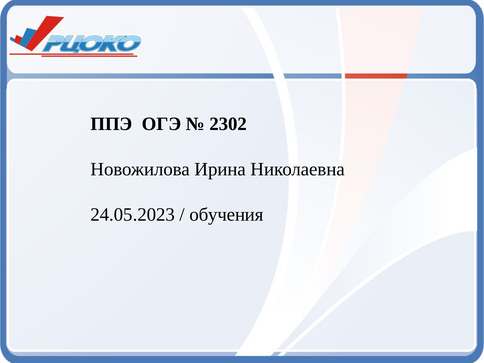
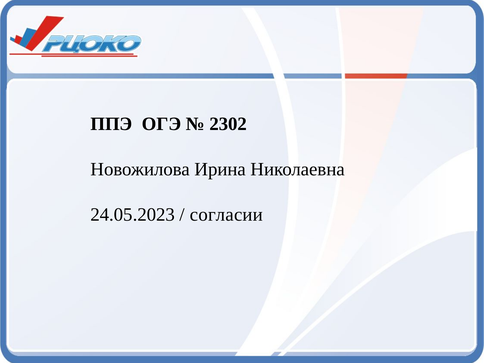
обучения: обучения -> согласии (226, 214)
